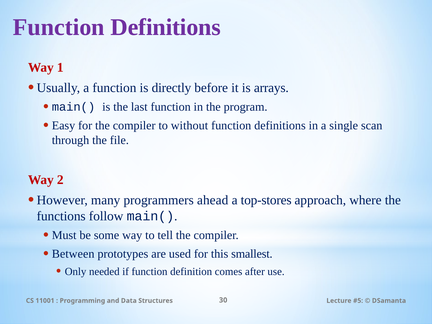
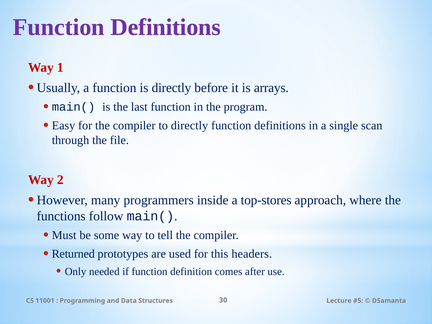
to without: without -> directly (190, 126)
ahead: ahead -> inside (213, 200)
Between: Between -> Returned (73, 254)
smallest: smallest -> headers (252, 254)
